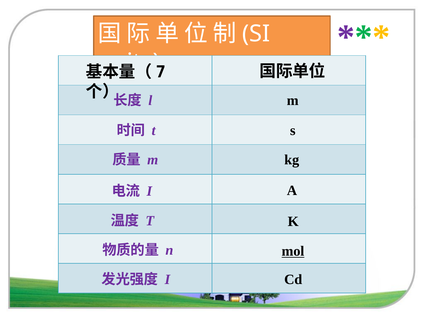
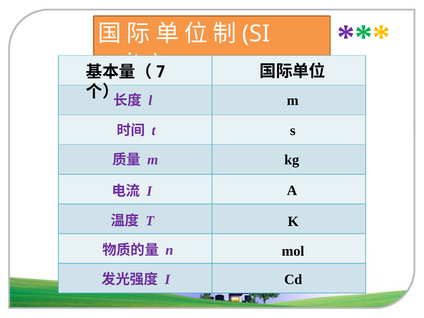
mol underline: present -> none (293, 251)
